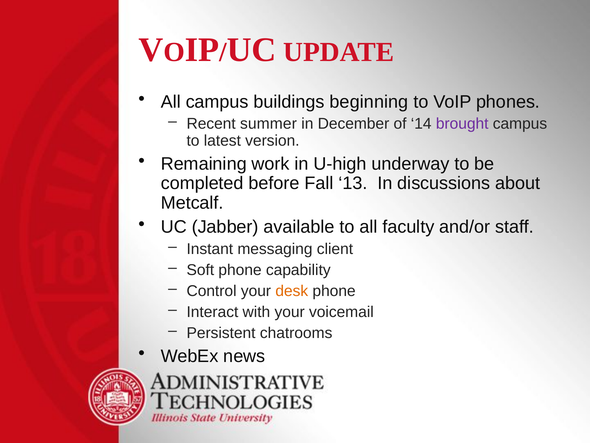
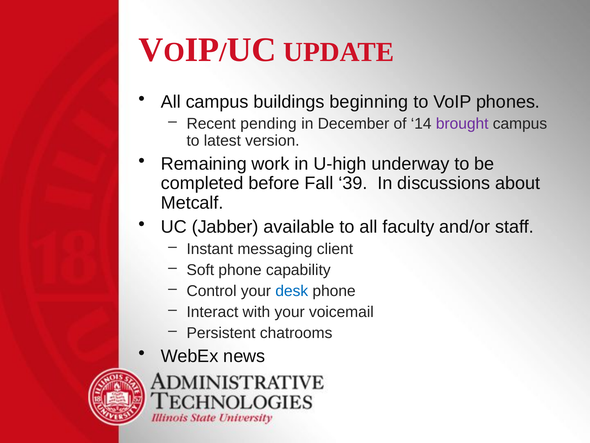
summer: summer -> pending (268, 124)
13: 13 -> 39 (353, 183)
desk colour: orange -> blue (292, 291)
